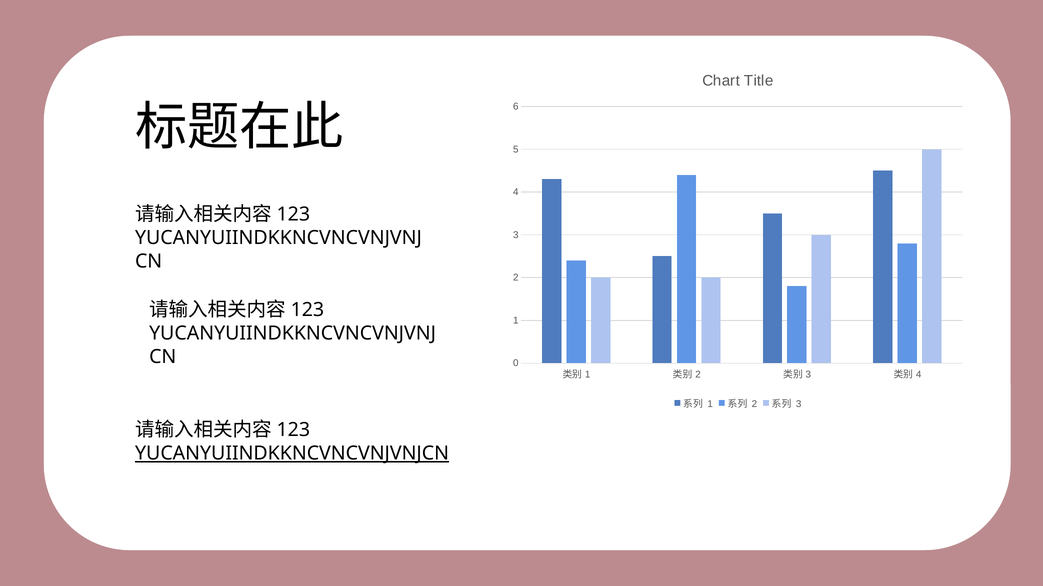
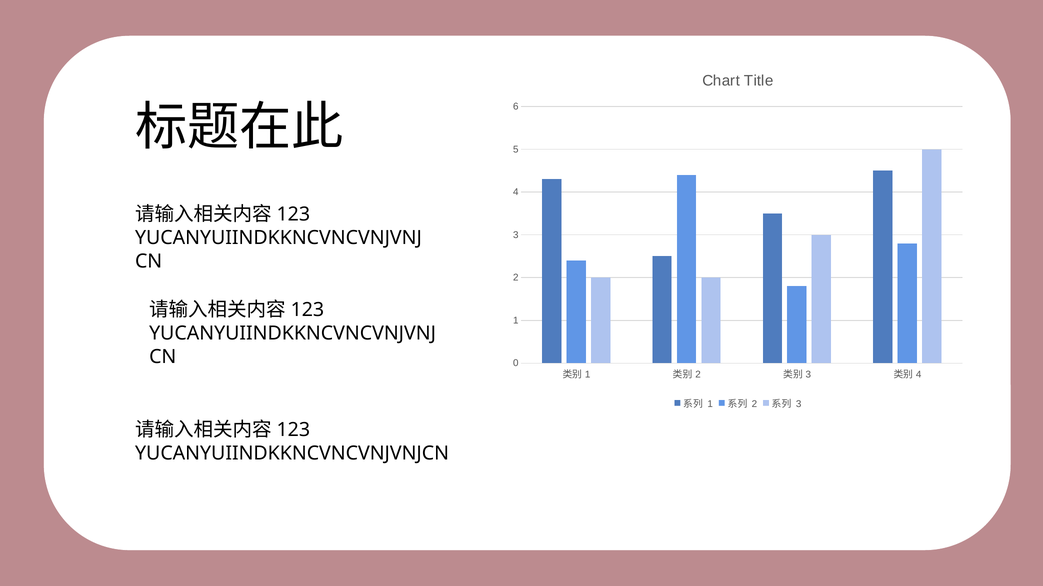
YUCANYUIINDKKNCVNCVNJVNJCN underline: present -> none (292, 454)
